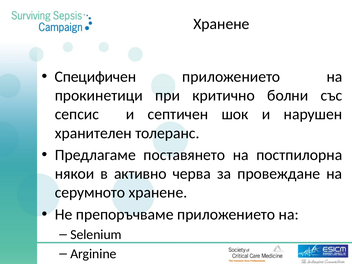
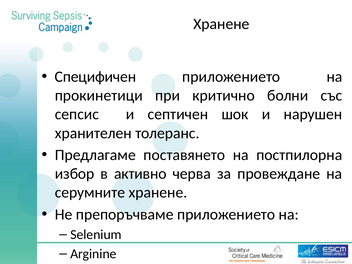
някои: някои -> избор (75, 174)
серумното: серумното -> серумните (90, 193)
